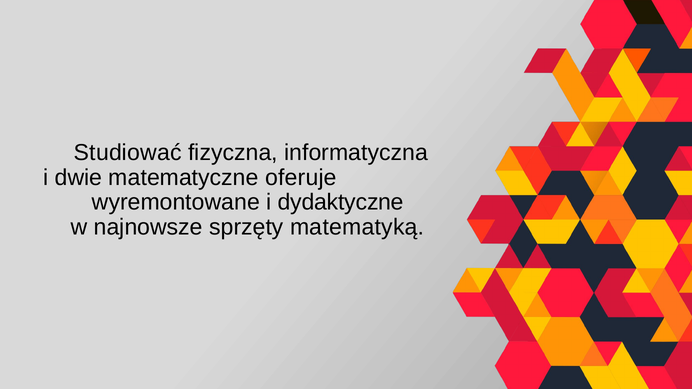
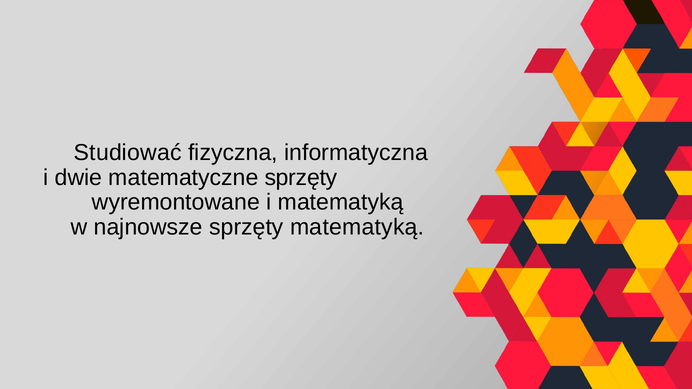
matematyczne oferuje: oferuje -> sprzęty (301, 178)
i dydaktyczne: dydaktyczne -> matematyką (341, 203)
